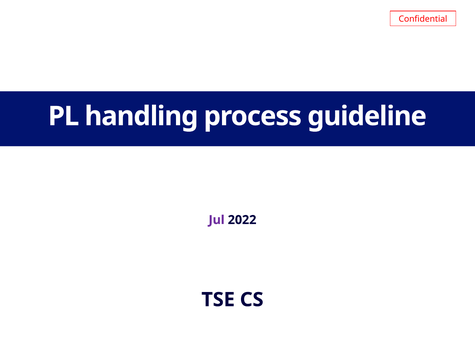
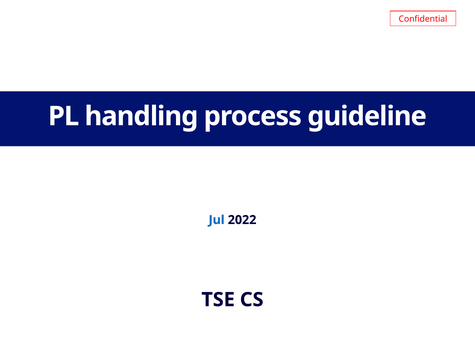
Jul colour: purple -> blue (217, 220)
